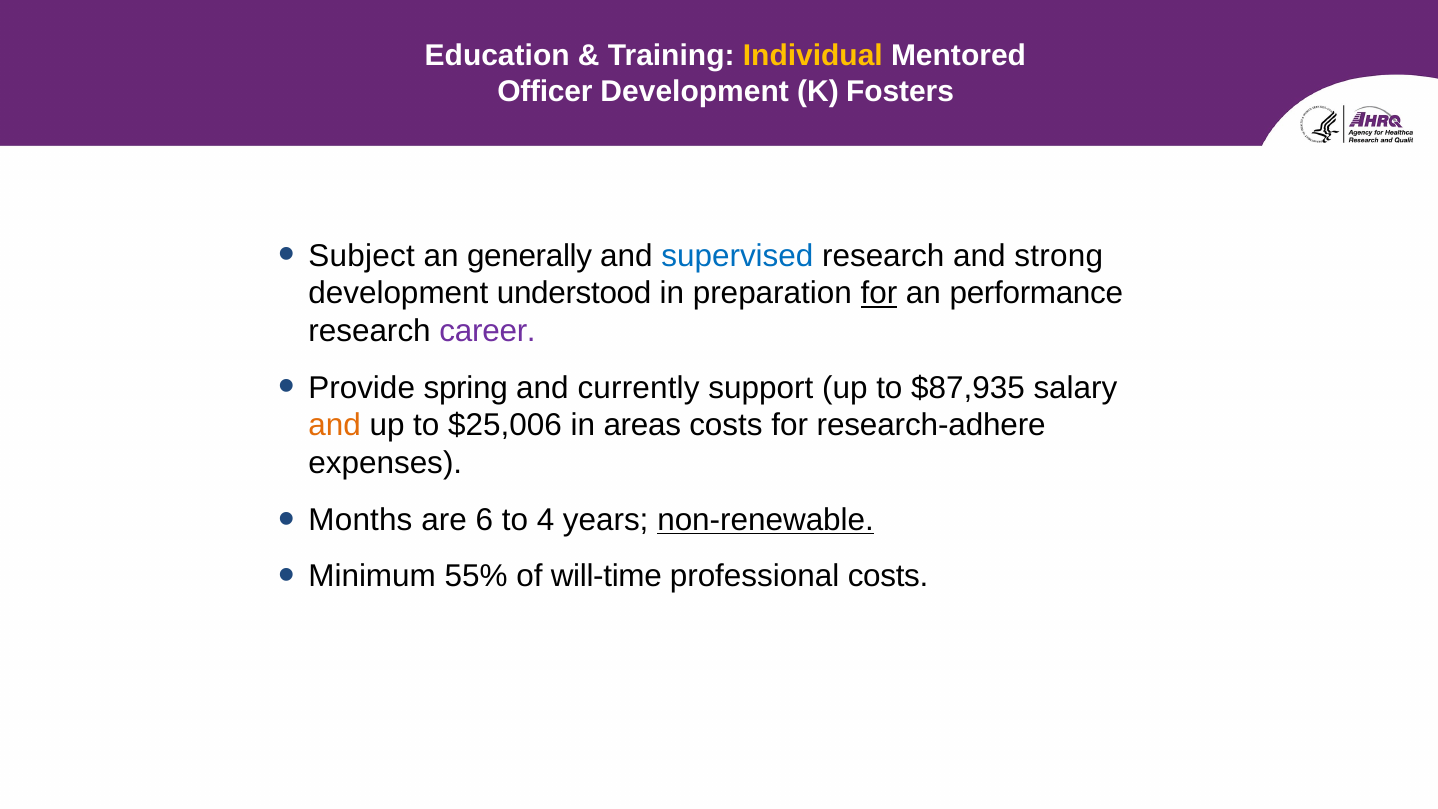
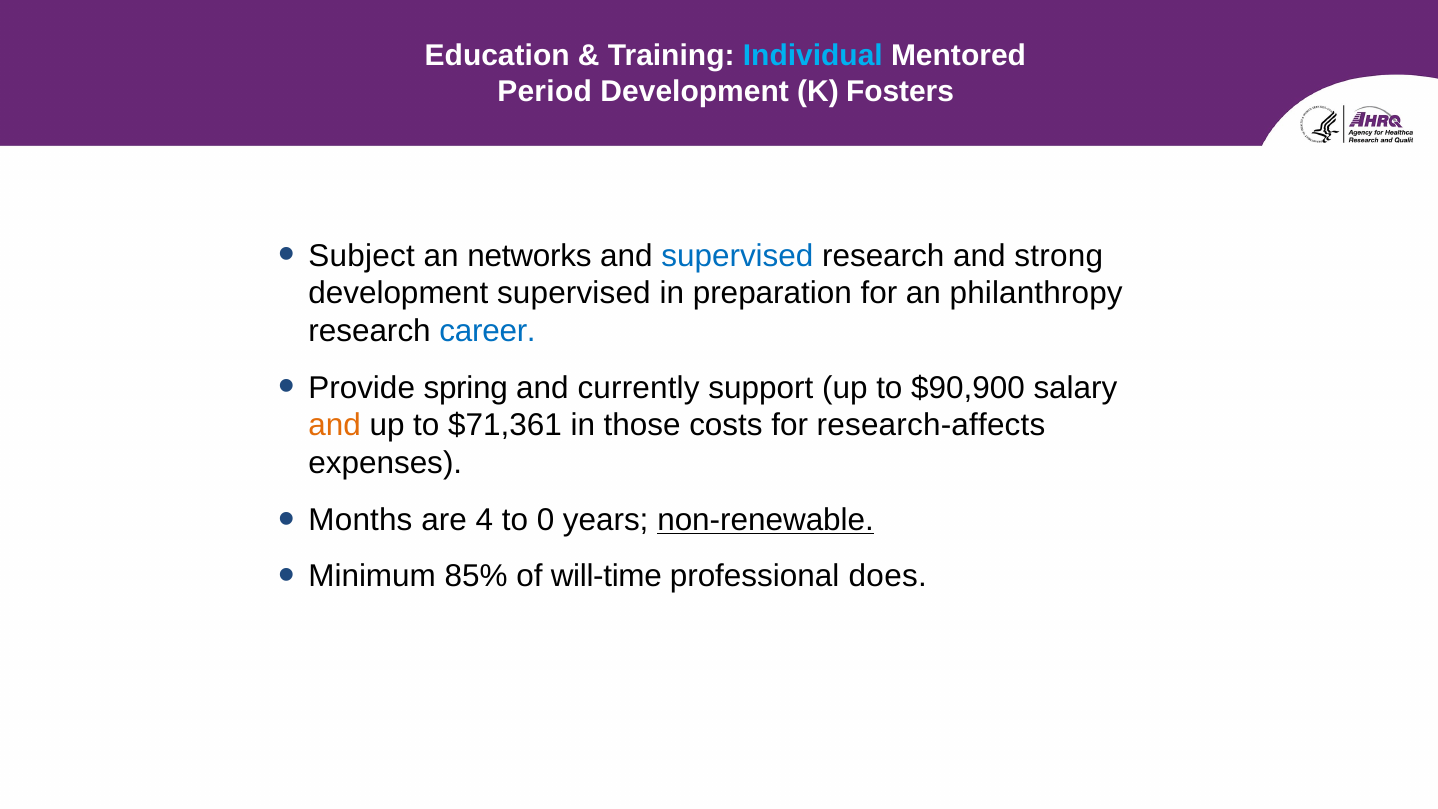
Individual colour: yellow -> light blue (813, 56)
Officer: Officer -> Period (545, 92)
generally: generally -> networks (530, 256)
development understood: understood -> supervised (574, 293)
for underline: present -> none (879, 293)
performance: performance -> philanthropy (1036, 293)
career colour: purple -> blue (488, 331)
$87,935: $87,935 -> $90,900 (968, 388)
$25,006: $25,006 -> $71,361 (505, 426)
areas: areas -> those (642, 426)
research-adhere: research-adhere -> research-affects (931, 426)
6: 6 -> 4 (484, 520)
4: 4 -> 0 (546, 520)
55%: 55% -> 85% (476, 576)
professional costs: costs -> does (888, 576)
